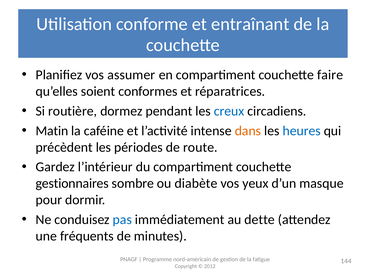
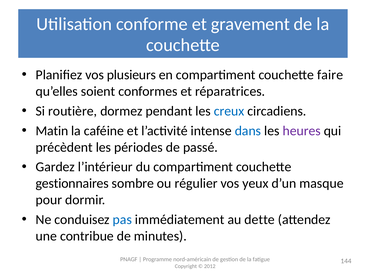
entraînant: entraînant -> gravement (250, 24)
assumer: assumer -> plusieurs (131, 75)
dans colour: orange -> blue (248, 131)
heures colour: blue -> purple (302, 131)
route: route -> passé (200, 148)
diabète: diabète -> régulier (196, 184)
fréquents: fréquents -> contribue (87, 236)
